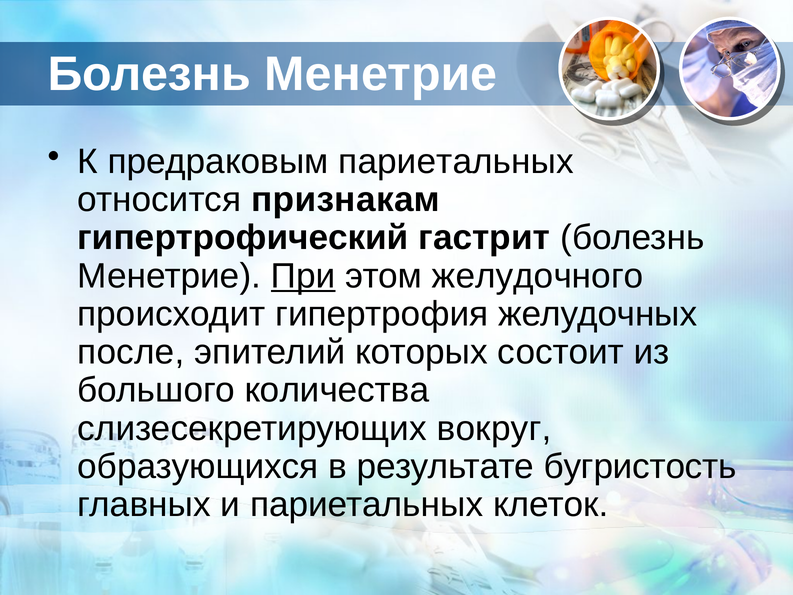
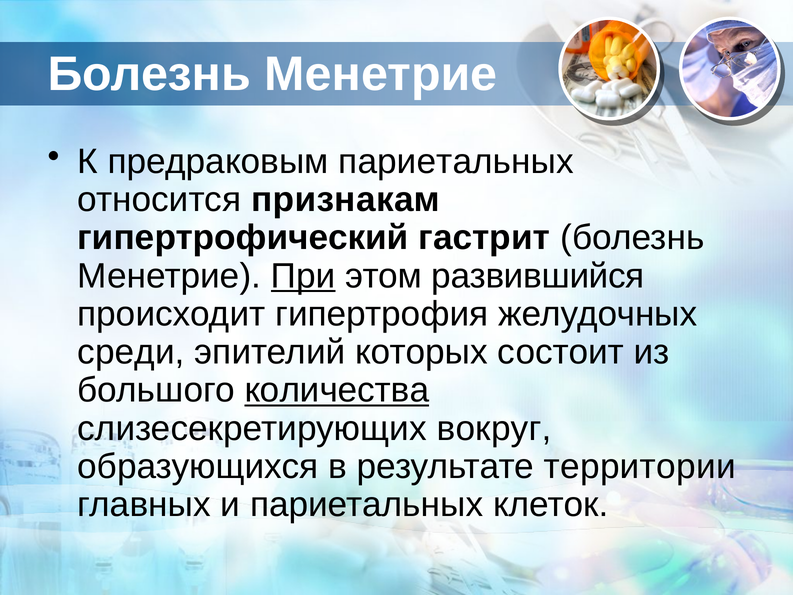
желудочного: желудочного -> развившийся (538, 276)
после: после -> среди (131, 352)
количества underline: none -> present (337, 390)
бугристость: бугристость -> территории (640, 466)
